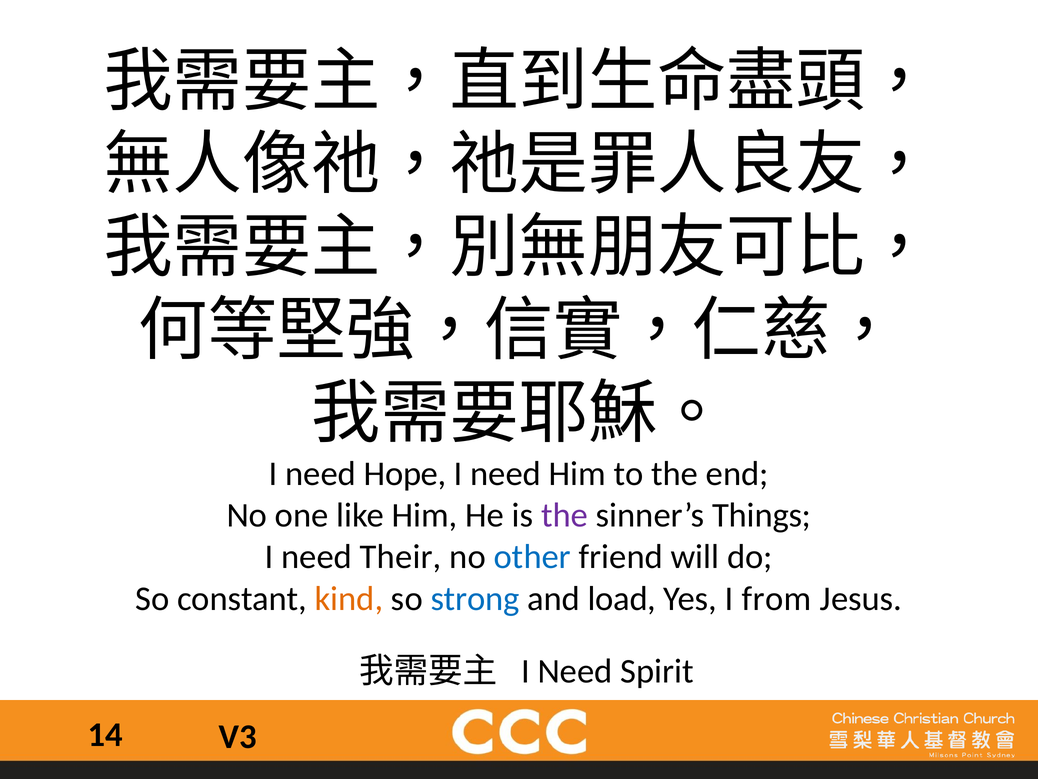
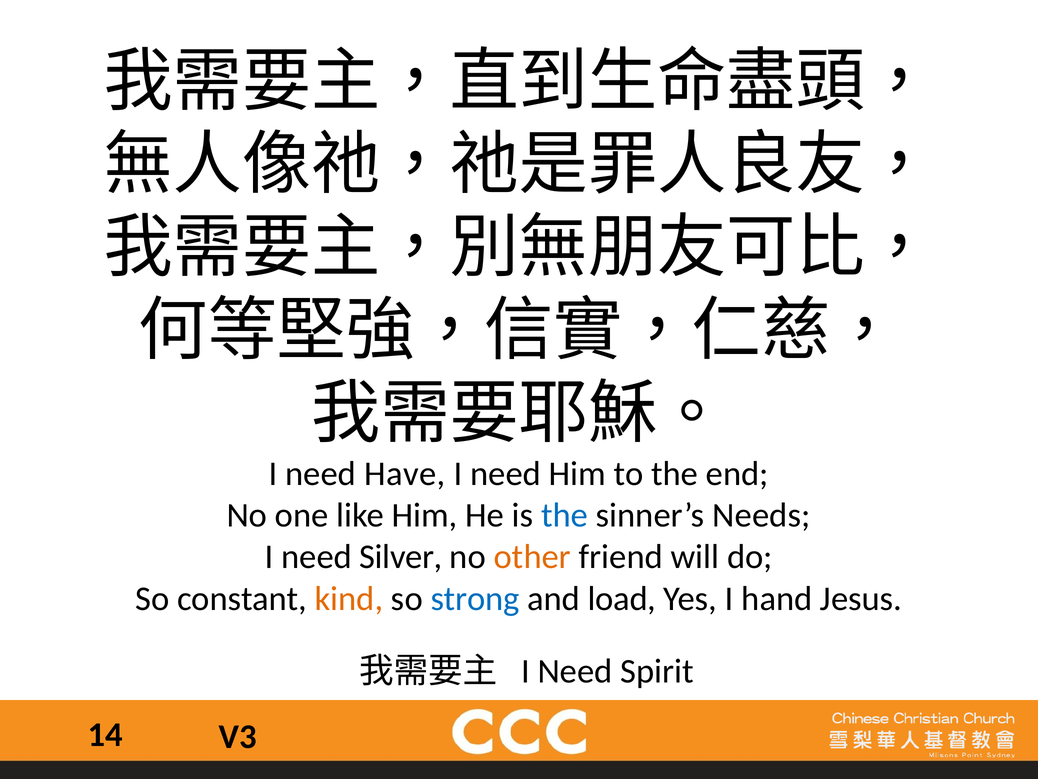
Hope: Hope -> Have (405, 474)
the colour: purple -> blue (565, 515)
Things: Things -> Needs (762, 515)
Their: Their -> Silver (401, 557)
other colour: blue -> orange (532, 557)
from: from -> hand (777, 598)
